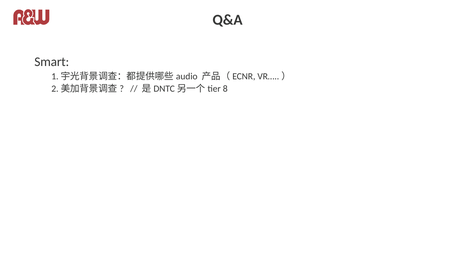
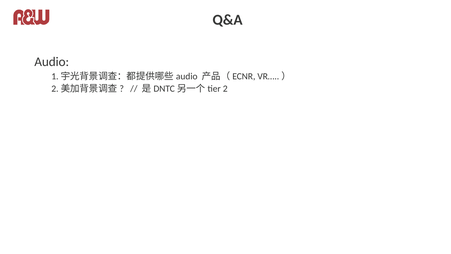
Smart: Smart -> Audio (52, 62)
8: 8 -> 2 (225, 89)
